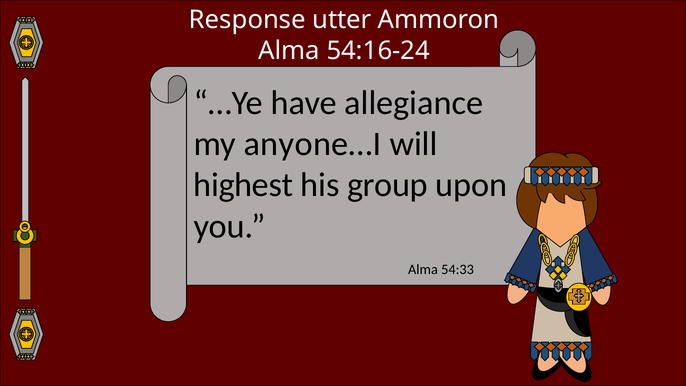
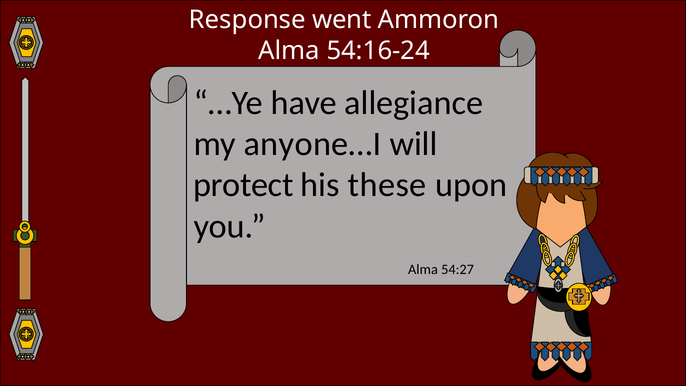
utter: utter -> went (342, 20)
highest: highest -> protect (243, 185)
group: group -> these (387, 185)
54:33: 54:33 -> 54:27 (458, 269)
